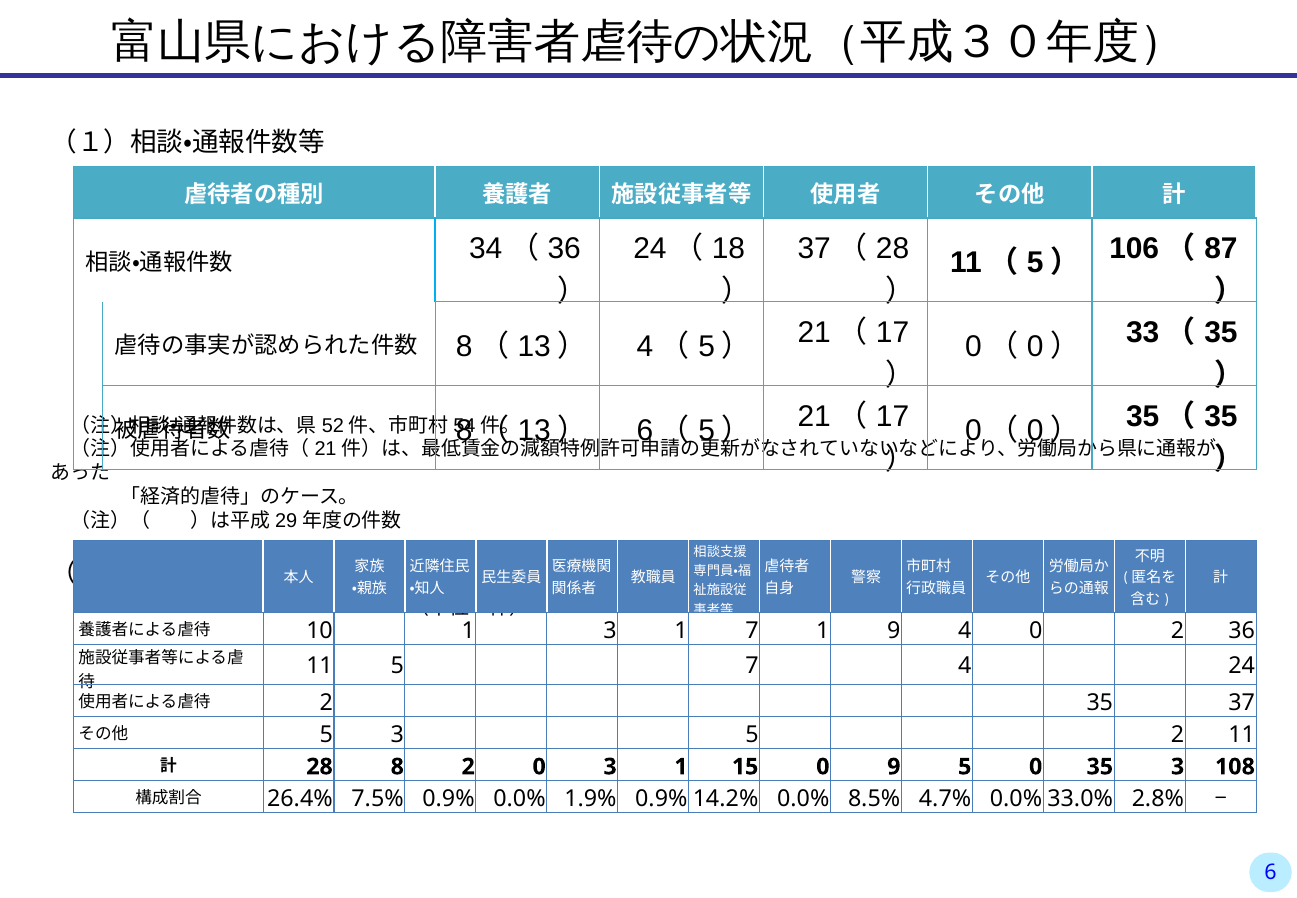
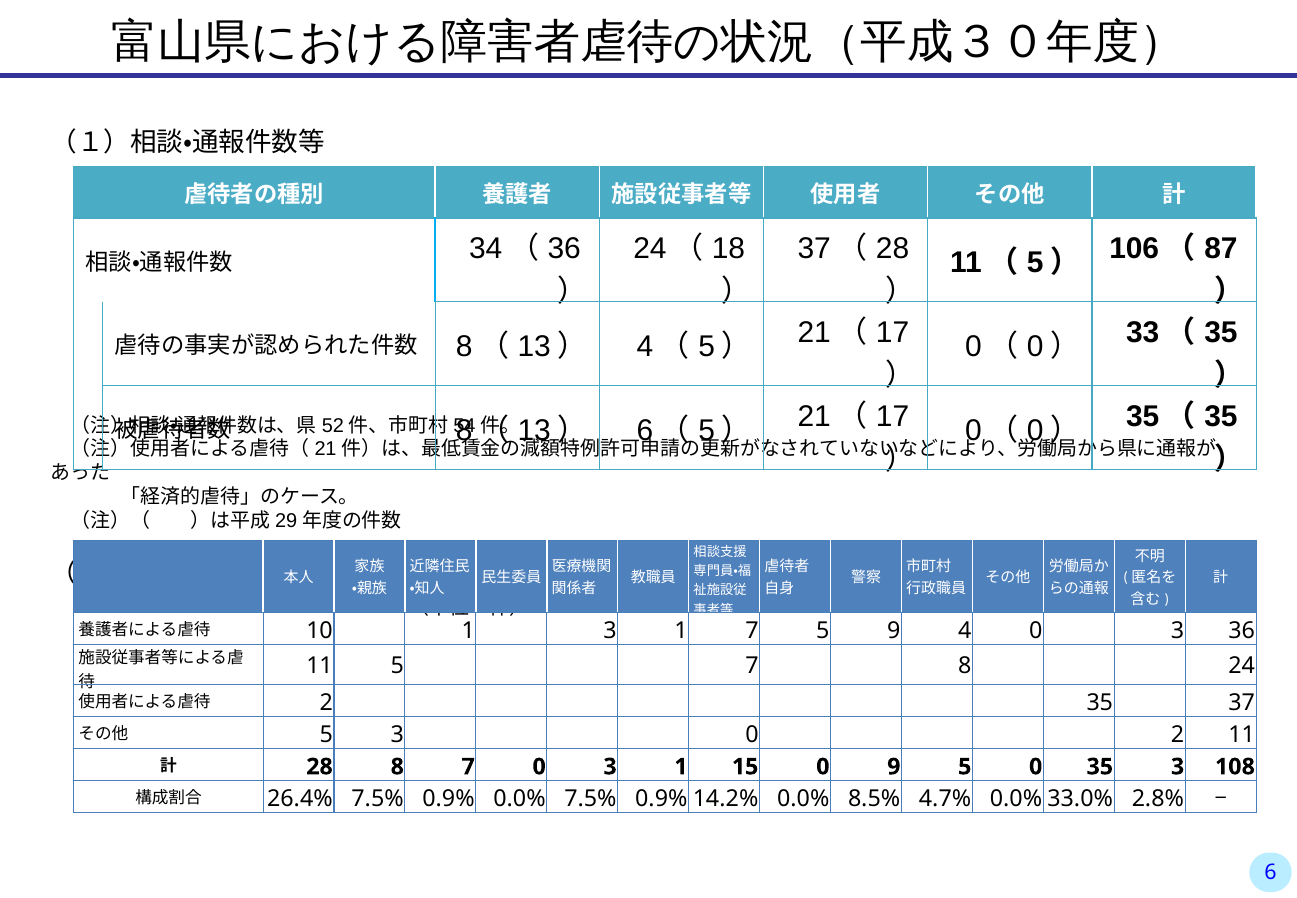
7 1: 1 -> 5 (823, 631)
4 0 2: 2 -> 3 (1178, 631)
7 4: 4 -> 8 (965, 666)
3 5: 5 -> 0 (752, 735)
8 2: 2 -> 7 (468, 767)
0.0% 1.9%: 1.9% -> 7.5% (590, 799)
